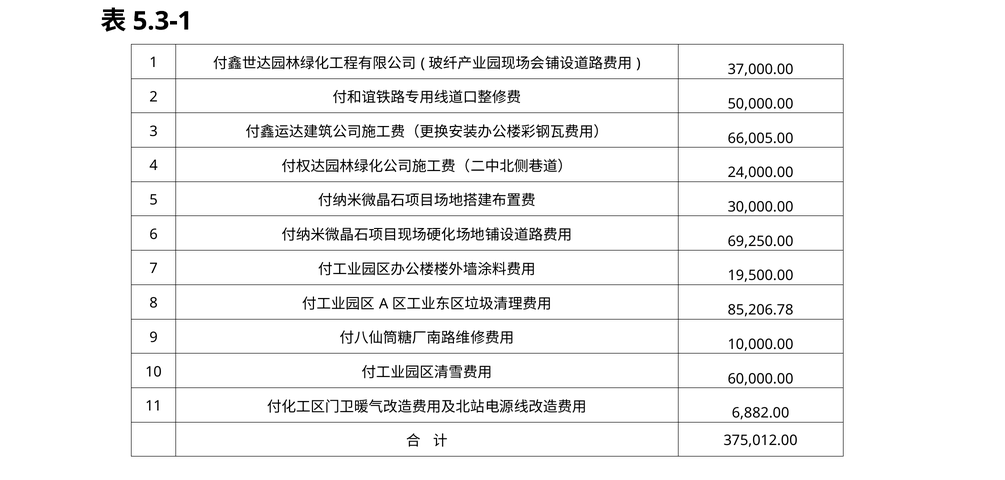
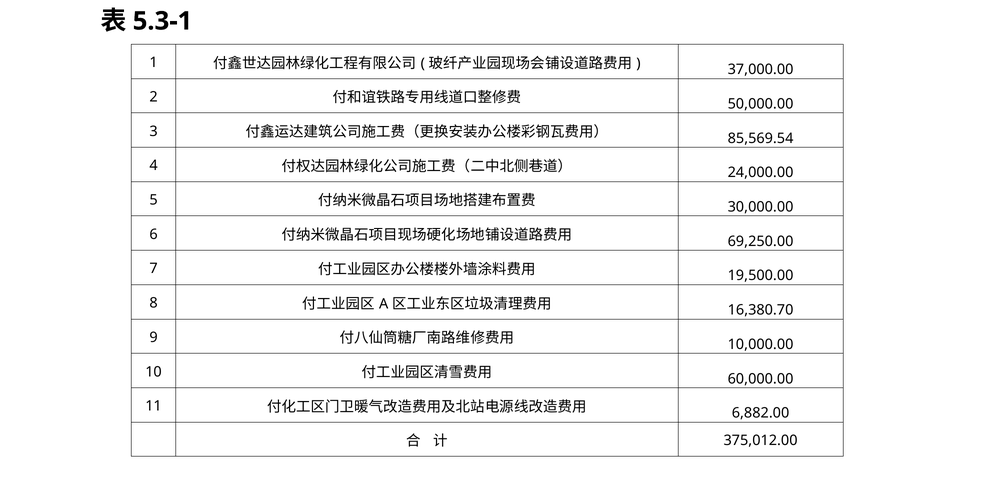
66,005.00: 66,005.00 -> 85,569.54 (761, 138)
85,206.78: 85,206.78 -> 16,380.70 (761, 310)
